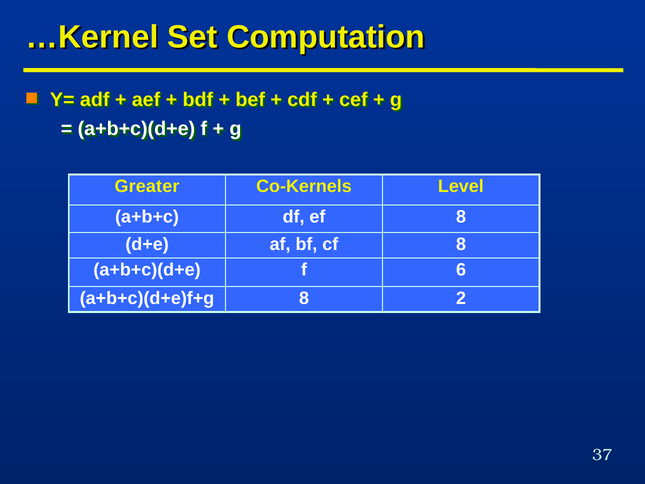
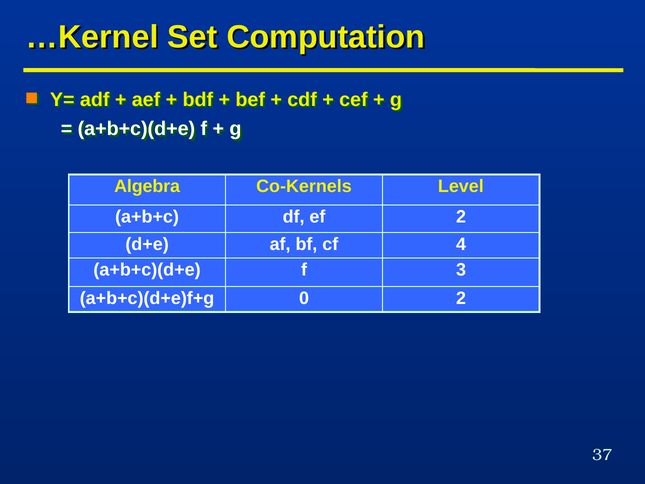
Greater: Greater -> Algebra (147, 186)
ef 8: 8 -> 2 (461, 217)
cf 8: 8 -> 4 (461, 244)
6: 6 -> 3 (461, 270)
a+b+c)(d+e)f+g 8: 8 -> 0 (304, 298)
